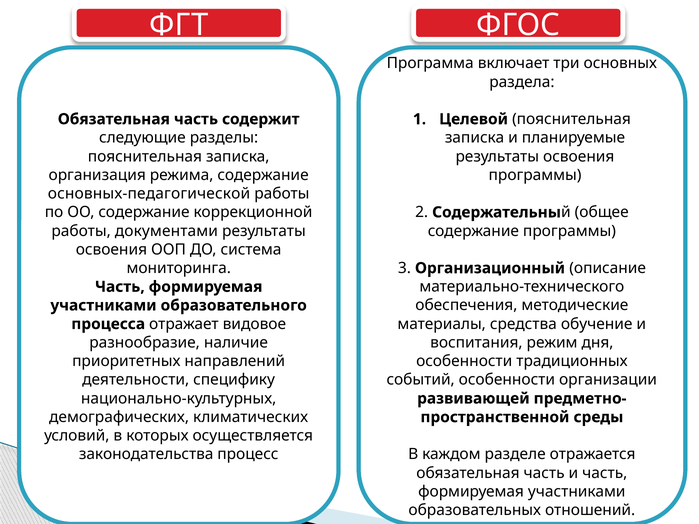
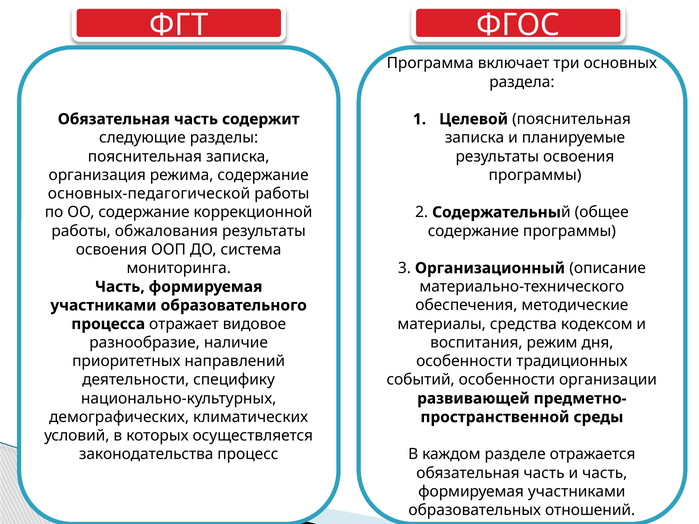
документами: документами -> обжалования (166, 231)
обучение: обучение -> кодексом (597, 324)
